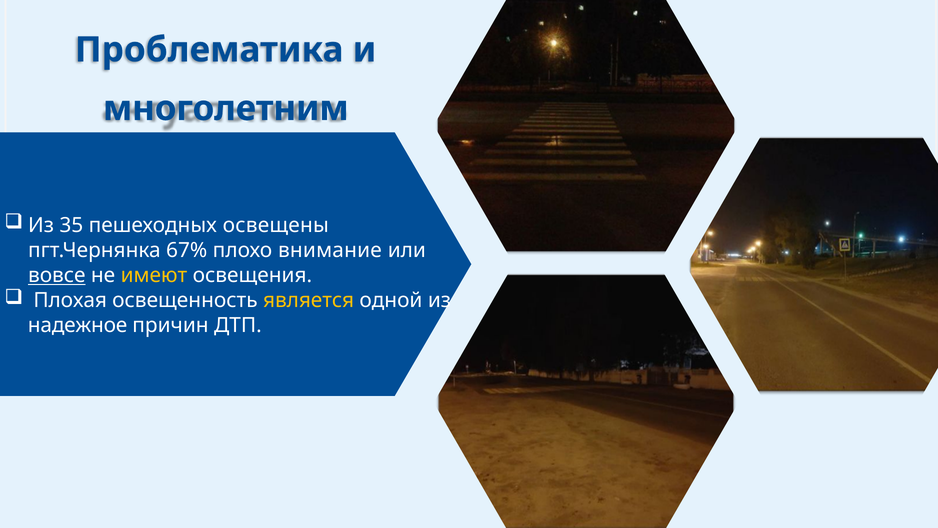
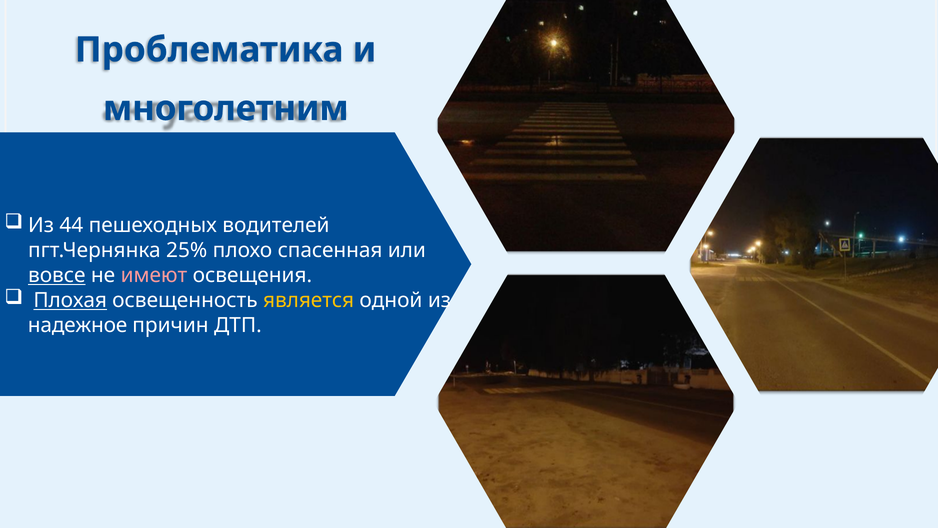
35: 35 -> 44 (71, 225)
освещены: освещены -> водителей (276, 225)
67%: 67% -> 25% (187, 250)
внимание: внимание -> спасенная (330, 250)
имеют colour: yellow -> pink (154, 275)
Плохая underline: none -> present (70, 300)
